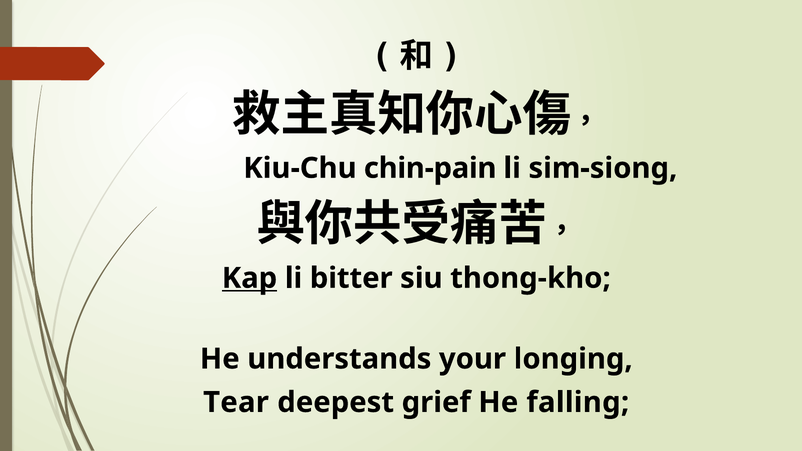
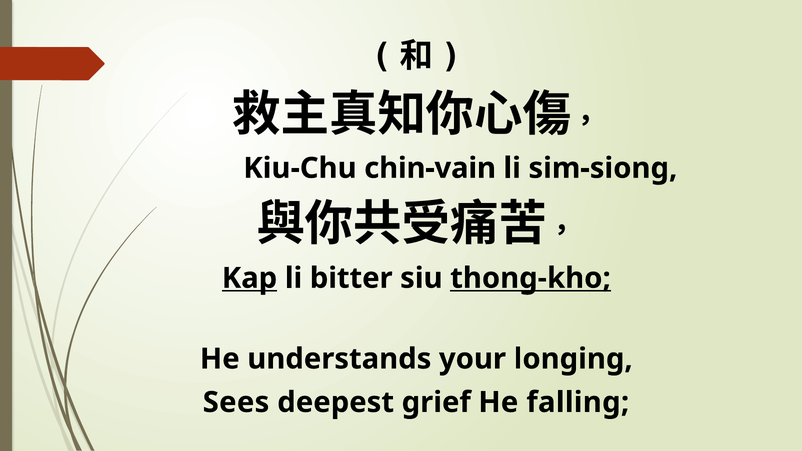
chin-pain: chin-pain -> chin-vain (430, 168)
thong-kho underline: none -> present (530, 278)
Tear: Tear -> Sees (236, 402)
